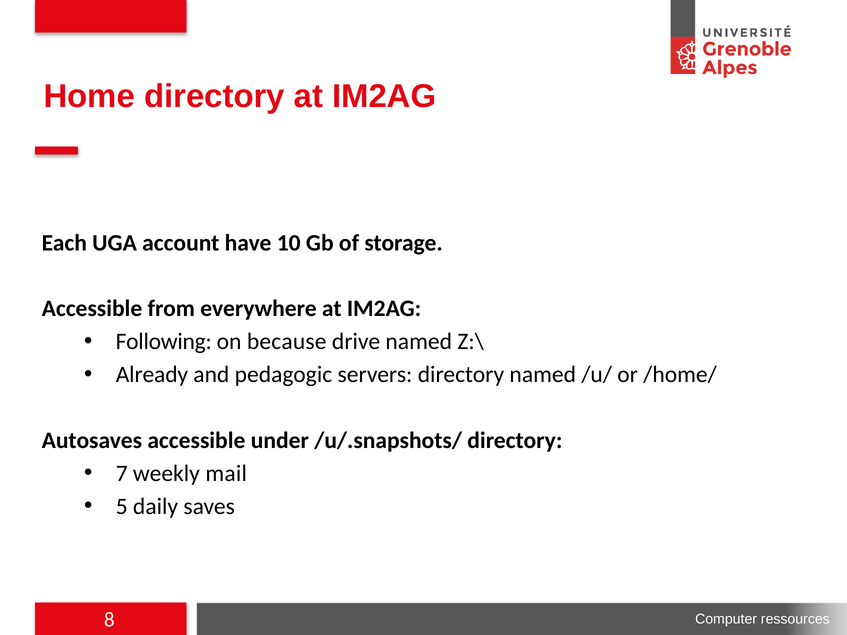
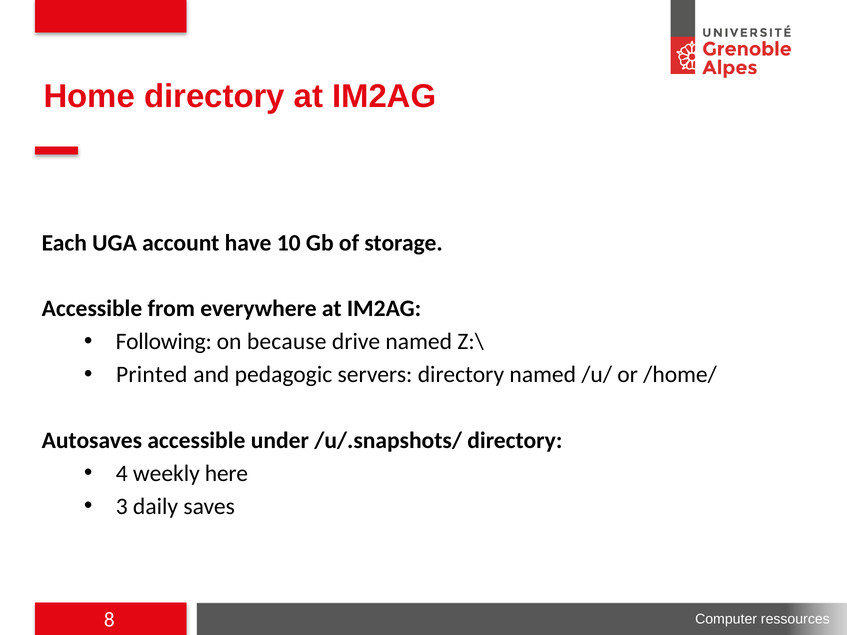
Already: Already -> Printed (152, 375)
7: 7 -> 4 (122, 474)
mail: mail -> here (226, 474)
5: 5 -> 3 (122, 507)
